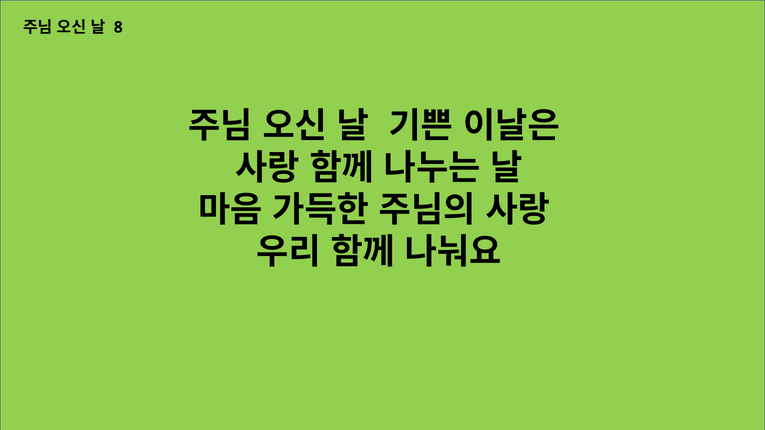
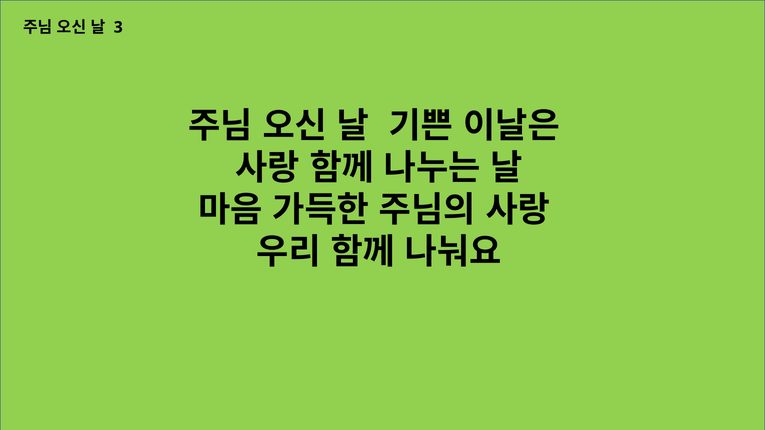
8: 8 -> 3 (118, 27)
